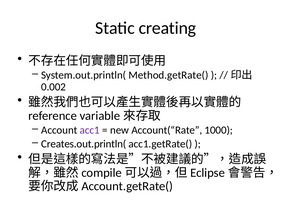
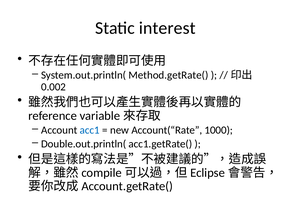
creating: creating -> interest (167, 28)
acc1 colour: purple -> blue (90, 130)
Creates.out.println(: Creates.out.println( -> Double.out.println( (84, 144)
